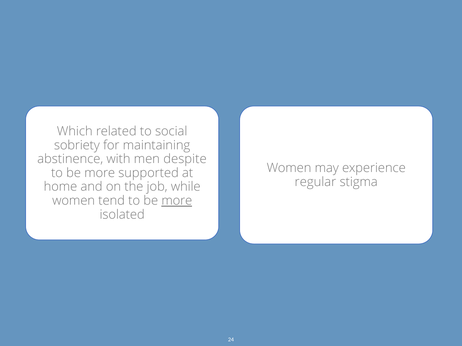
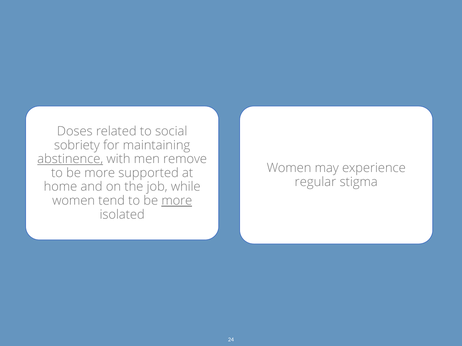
Which: Which -> Doses (75, 132)
abstinence underline: none -> present (70, 159)
despite: despite -> remove (185, 159)
